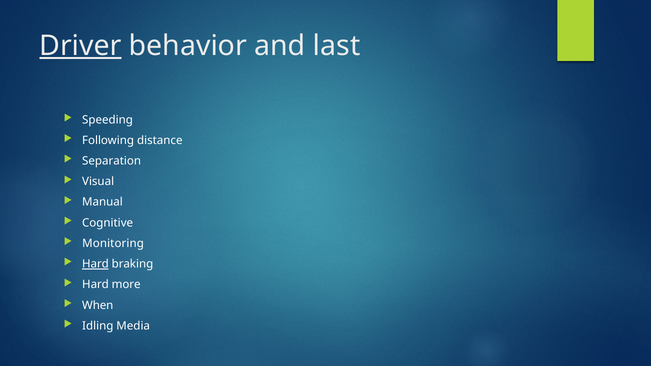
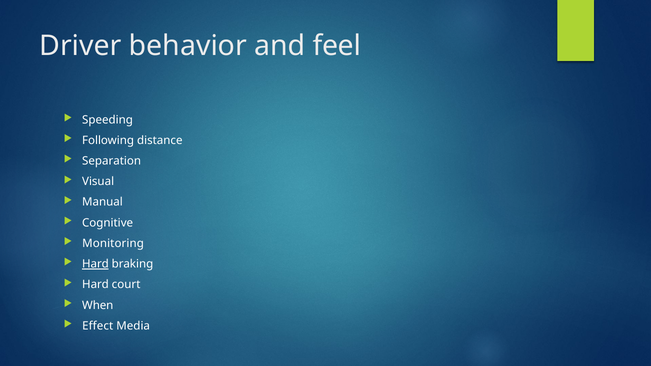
Driver underline: present -> none (80, 46)
last: last -> feel (337, 46)
more: more -> court (126, 285)
Idling: Idling -> Effect (98, 326)
